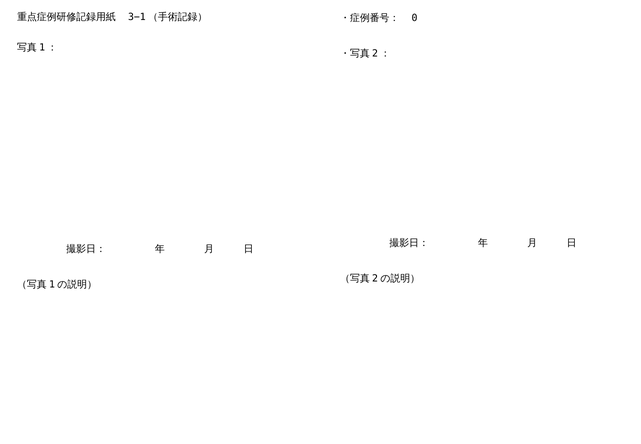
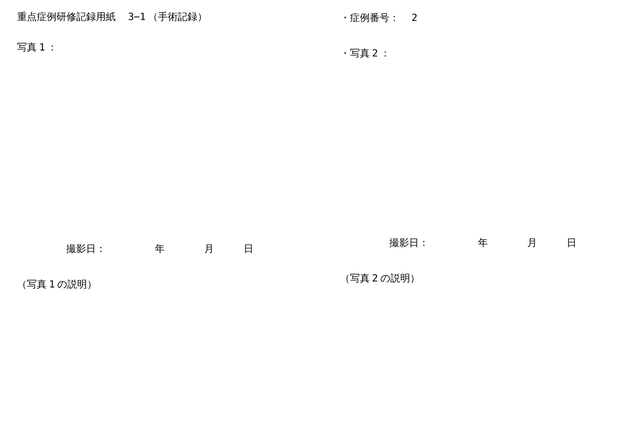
0: 0 -> 2 (415, 18)
